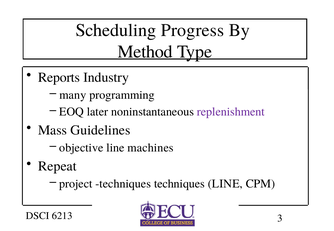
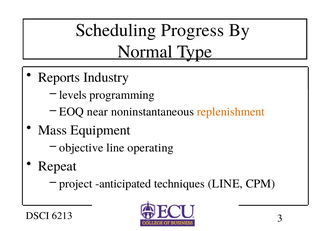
Method: Method -> Normal (145, 52)
many: many -> levels (73, 95)
later: later -> near (97, 112)
replenishment colour: purple -> orange (231, 112)
Guidelines: Guidelines -> Equipment (100, 130)
machines: machines -> operating (151, 148)
project techniques: techniques -> anticipated (123, 184)
